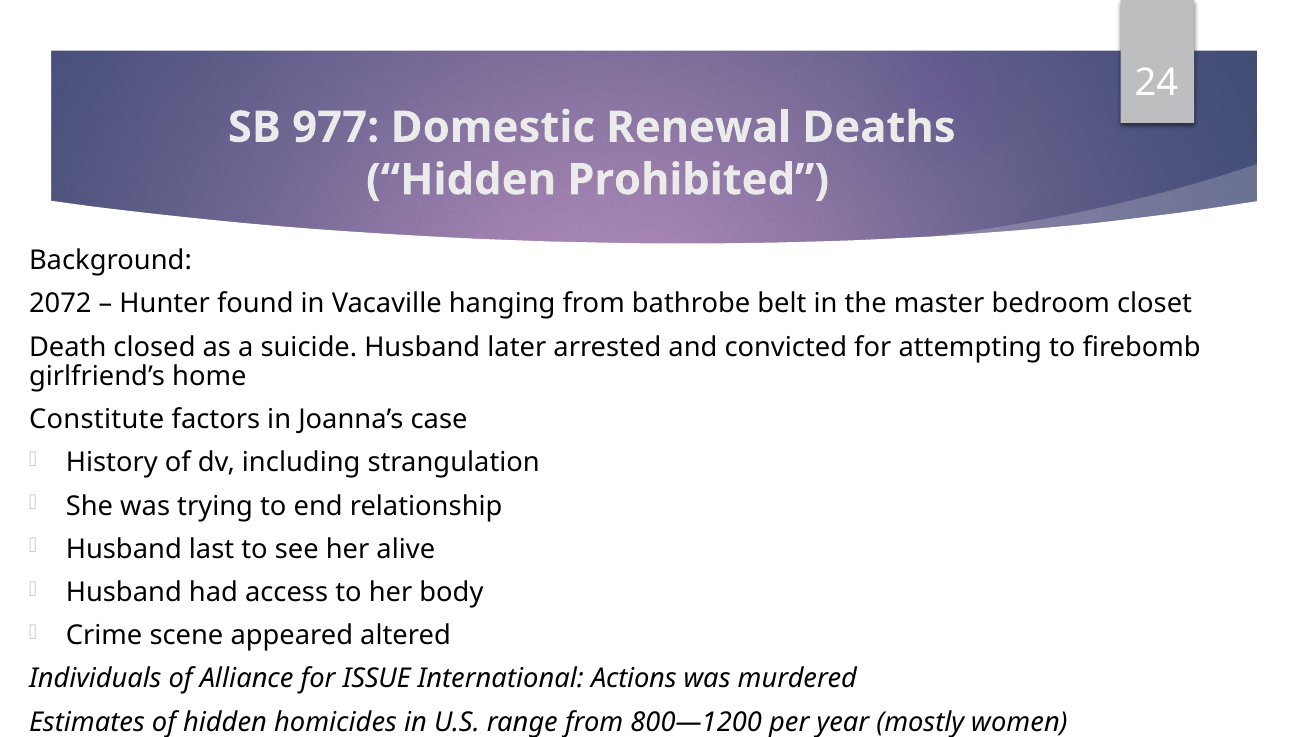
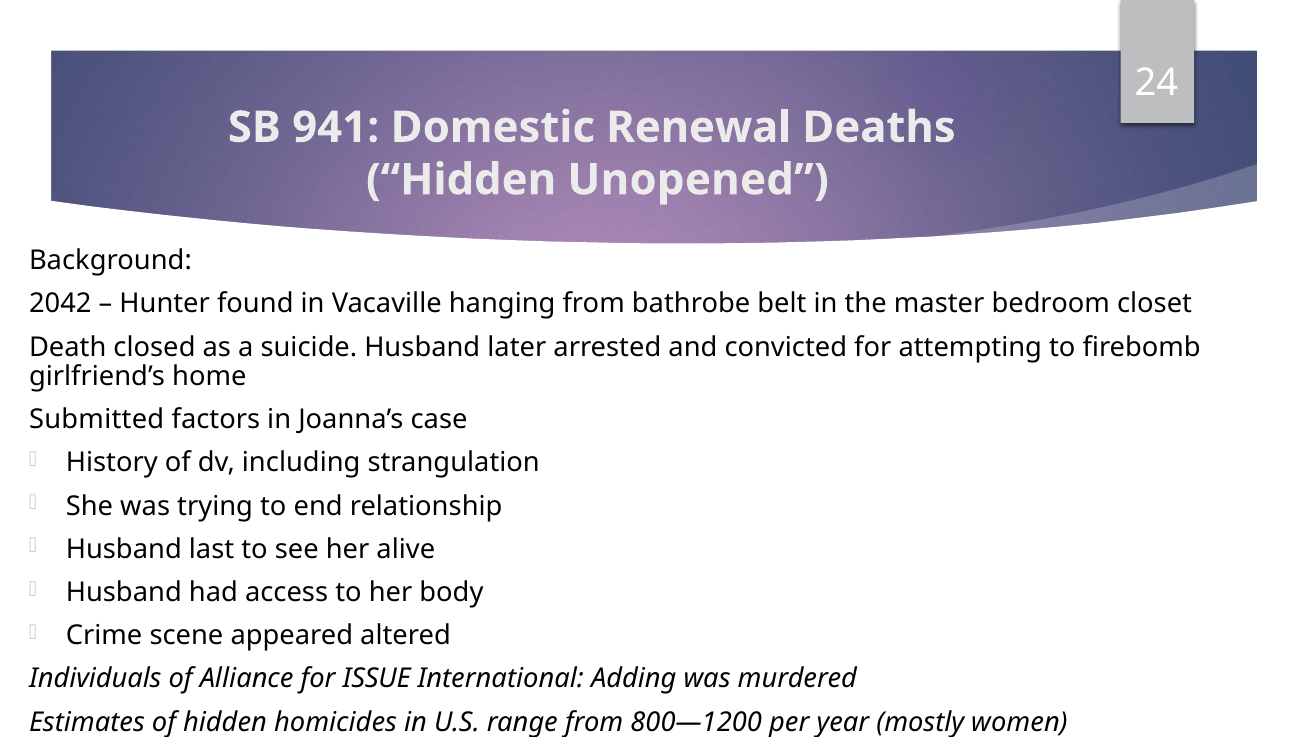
977: 977 -> 941 (336, 127)
Prohibited: Prohibited -> Unopened (698, 180)
2072: 2072 -> 2042 (60, 304)
Constitute: Constitute -> Submitted (97, 419)
Actions: Actions -> Adding (634, 678)
